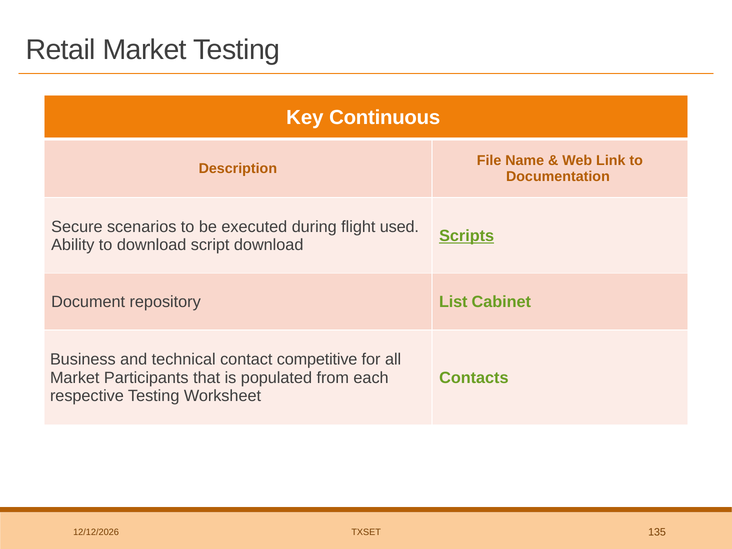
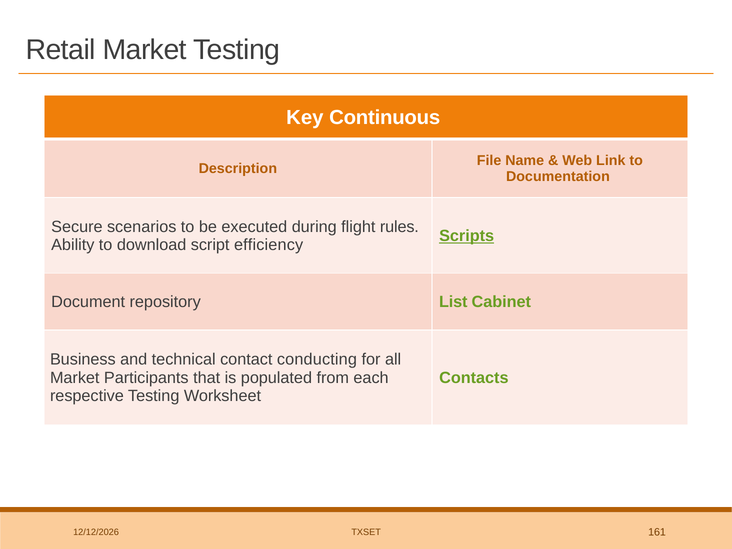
used: used -> rules (399, 227)
script download: download -> efficiency (269, 245)
competitive: competitive -> conducting (317, 360)
135: 135 -> 161 (657, 532)
